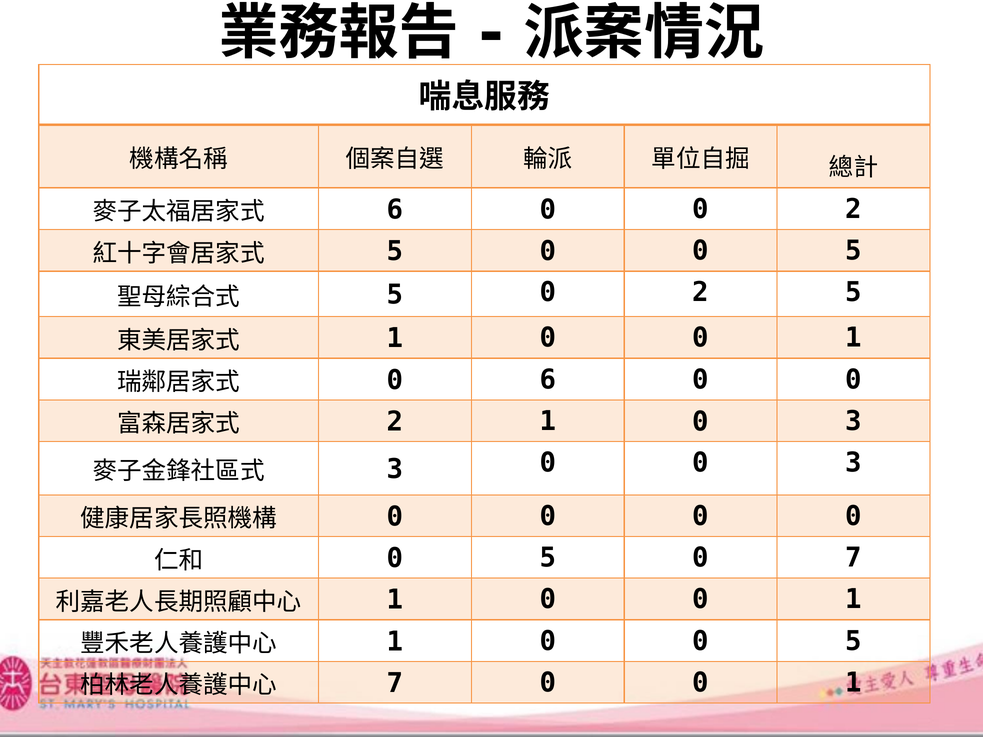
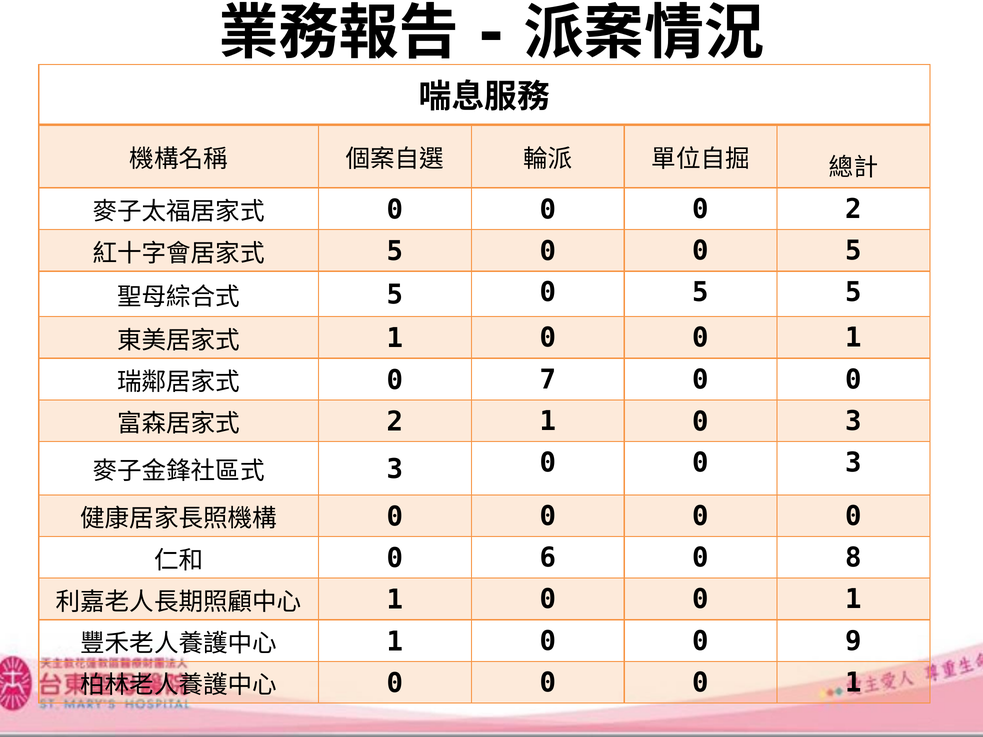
6: 6 -> 0 (395, 210)
5 0 2: 2 -> 5 (701, 293)
0 6: 6 -> 7 (548, 380)
5: 5 -> 6 (548, 558)
0 7: 7 -> 8 (854, 558)
1 0 0 5: 5 -> 9 (854, 641)
7: 7 -> 0 (395, 683)
